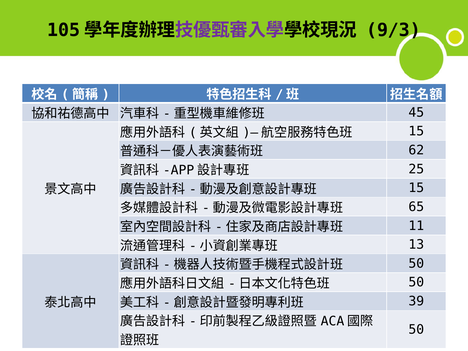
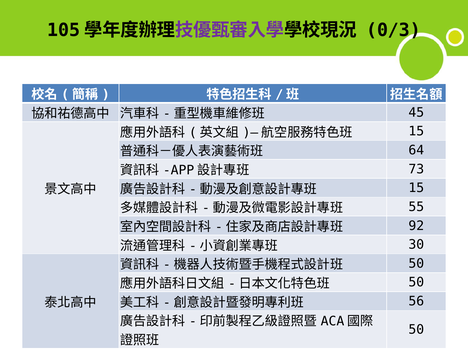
9/3: 9/3 -> 0/3 (393, 30)
62: 62 -> 64 (416, 150)
25: 25 -> 73 (416, 169)
65: 65 -> 55 (416, 207)
11: 11 -> 92 (416, 226)
13: 13 -> 30 (416, 245)
39: 39 -> 56 (416, 301)
